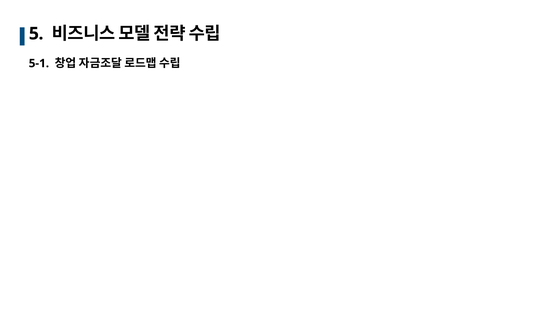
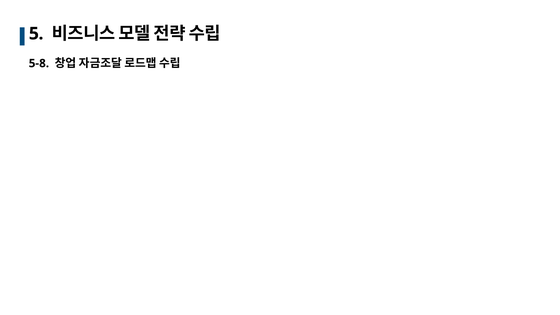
5-1: 5-1 -> 5-8 (39, 63)
